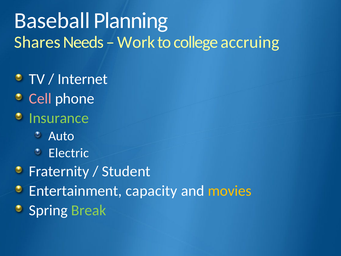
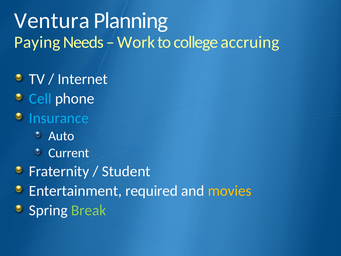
Baseball: Baseball -> Ventura (52, 21)
Shares: Shares -> Paying (37, 42)
Cell colour: pink -> light blue (40, 99)
Insurance colour: light green -> light blue (59, 118)
Electric: Electric -> Current (69, 153)
capacity: capacity -> required (152, 191)
